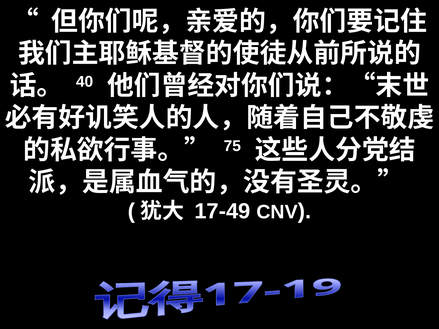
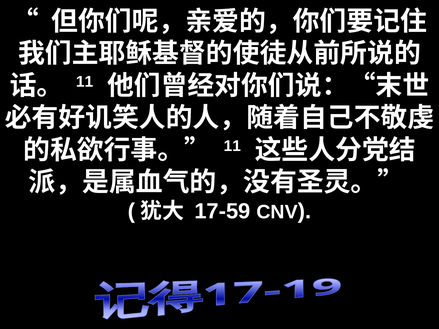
40: 40 -> 11 (85, 82)
75: 75 -> 11 (232, 146)
17-49: 17-49 -> 17-59 (222, 211)
